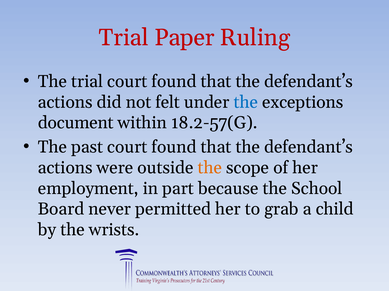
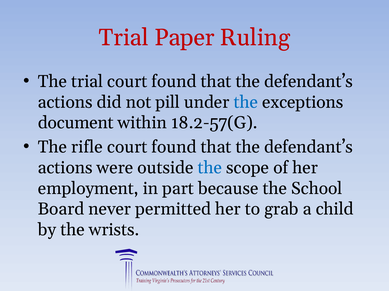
felt: felt -> pill (168, 102)
past: past -> rifle (87, 147)
the colour: orange -> blue (210, 168)
